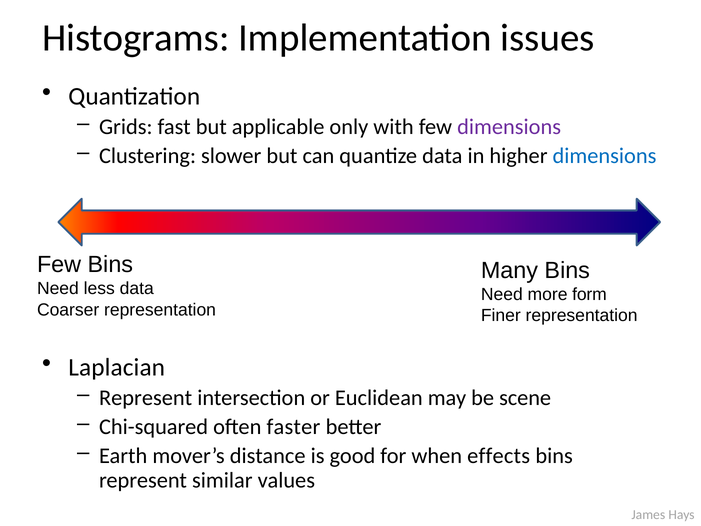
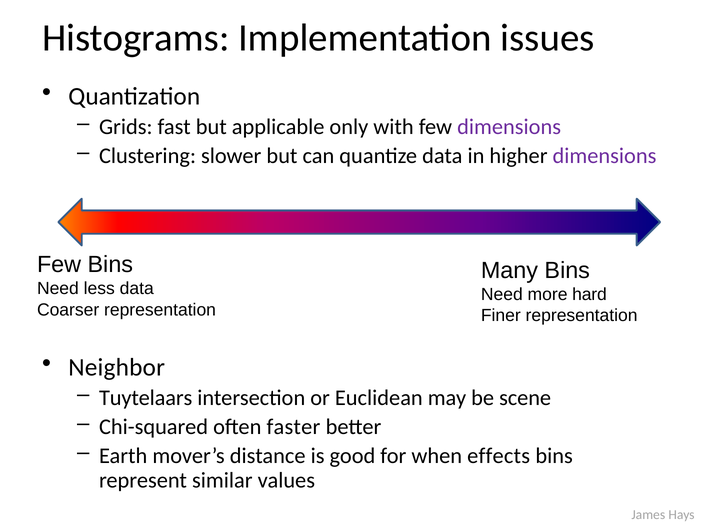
dimensions colour: blue -> purple (605, 156)
form: form -> hard (589, 294)
Laplacian: Laplacian -> Neighbor (117, 367)
Represent: Represent -> Tuytelaars (146, 398)
